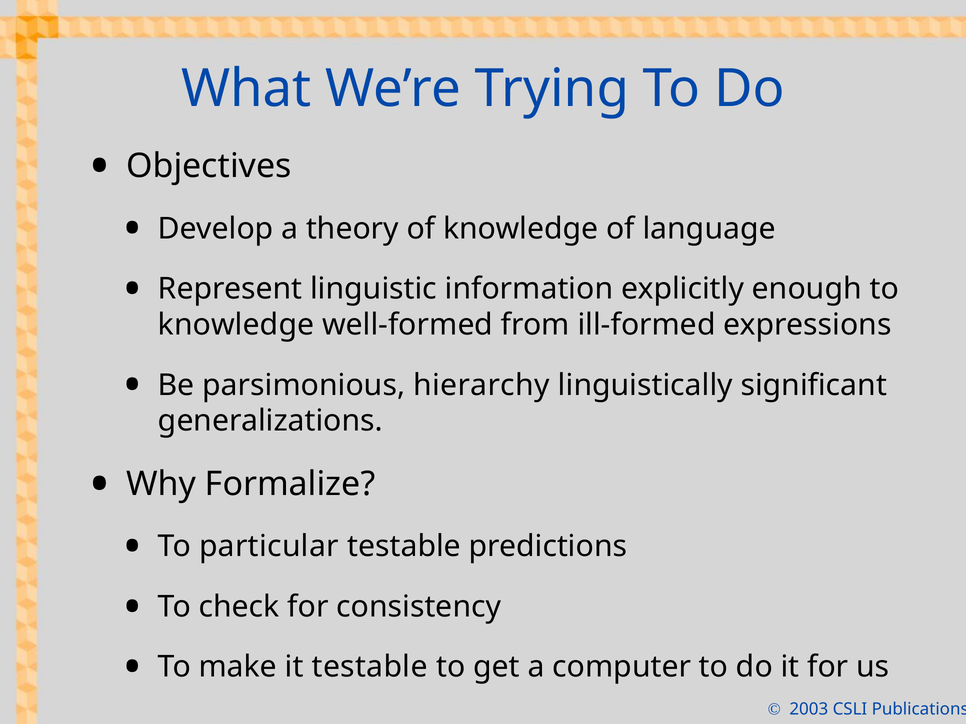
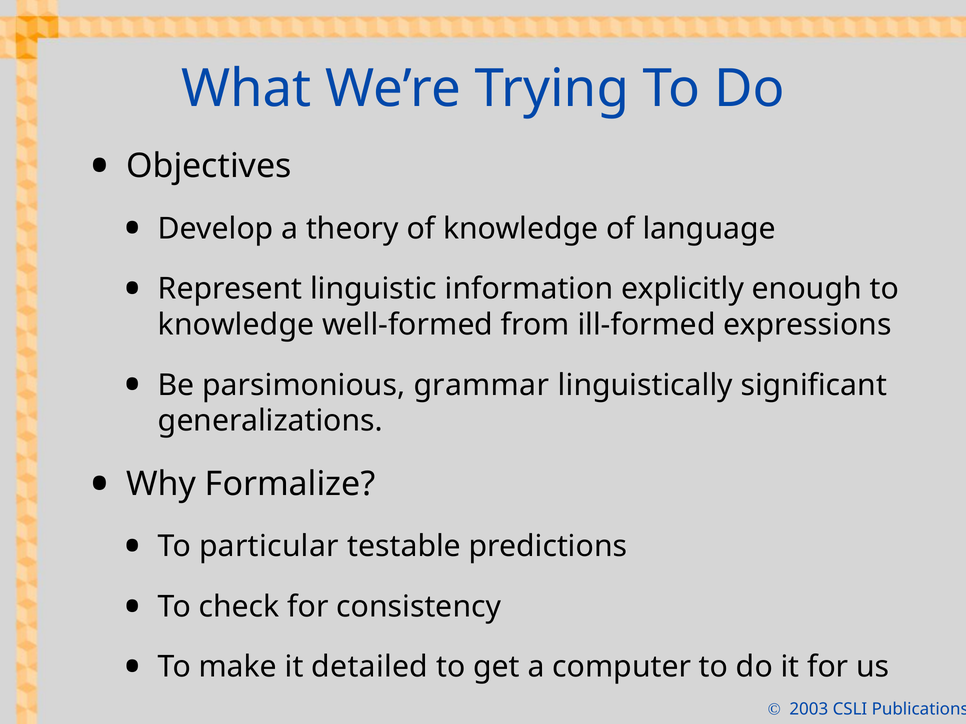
hierarchy: hierarchy -> grammar (481, 385)
it testable: testable -> detailed (370, 667)
